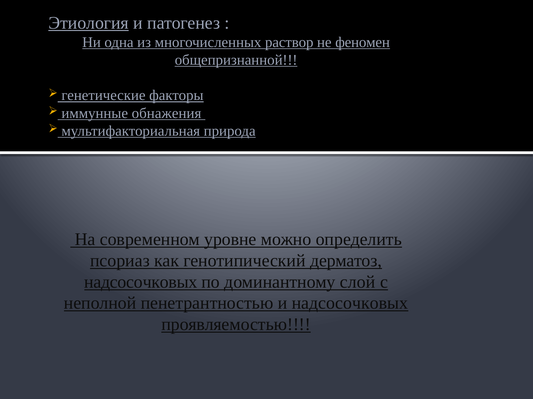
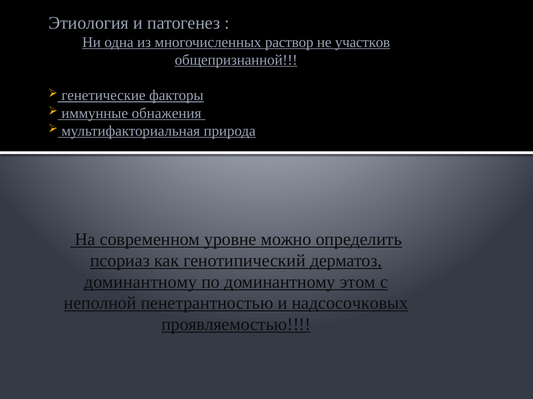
Этиология underline: present -> none (89, 23)
феномен: феномен -> участков (363, 42)
надсосочковых: надсосочковых -> доминантному (141, 282)
слой: слой -> этом (358, 282)
